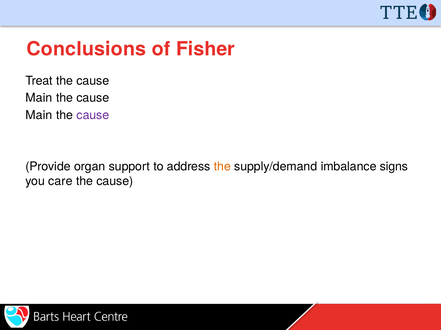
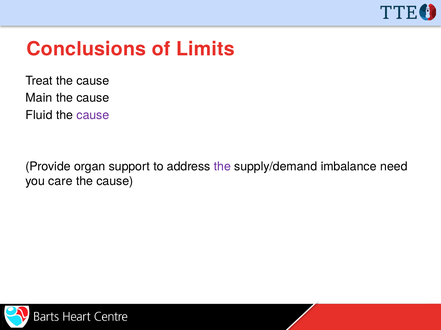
Fisher: Fisher -> Limits (205, 49)
Main: Main -> Fluid (39, 115)
the colour: orange -> purple (222, 167)
signs: signs -> need (394, 167)
